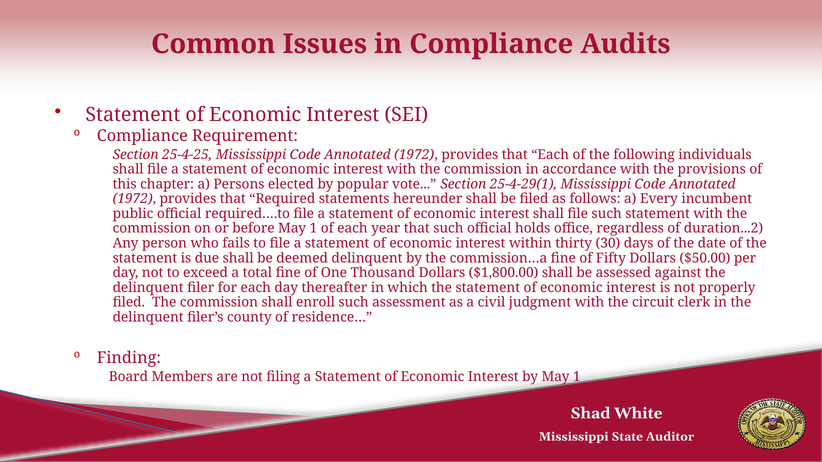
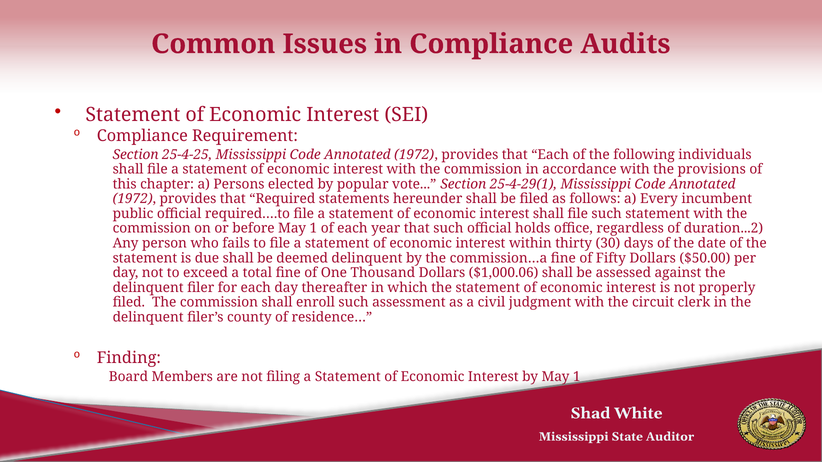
$1,800.00: $1,800.00 -> $1,000.06 (504, 273)
